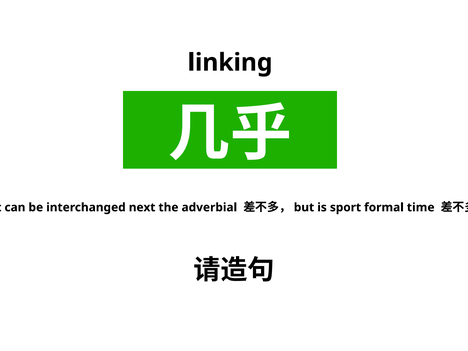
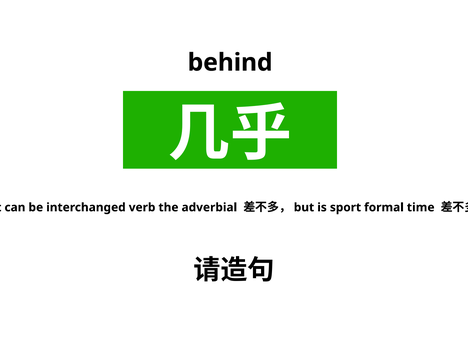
linking: linking -> behind (230, 63)
next: next -> verb (142, 207)
